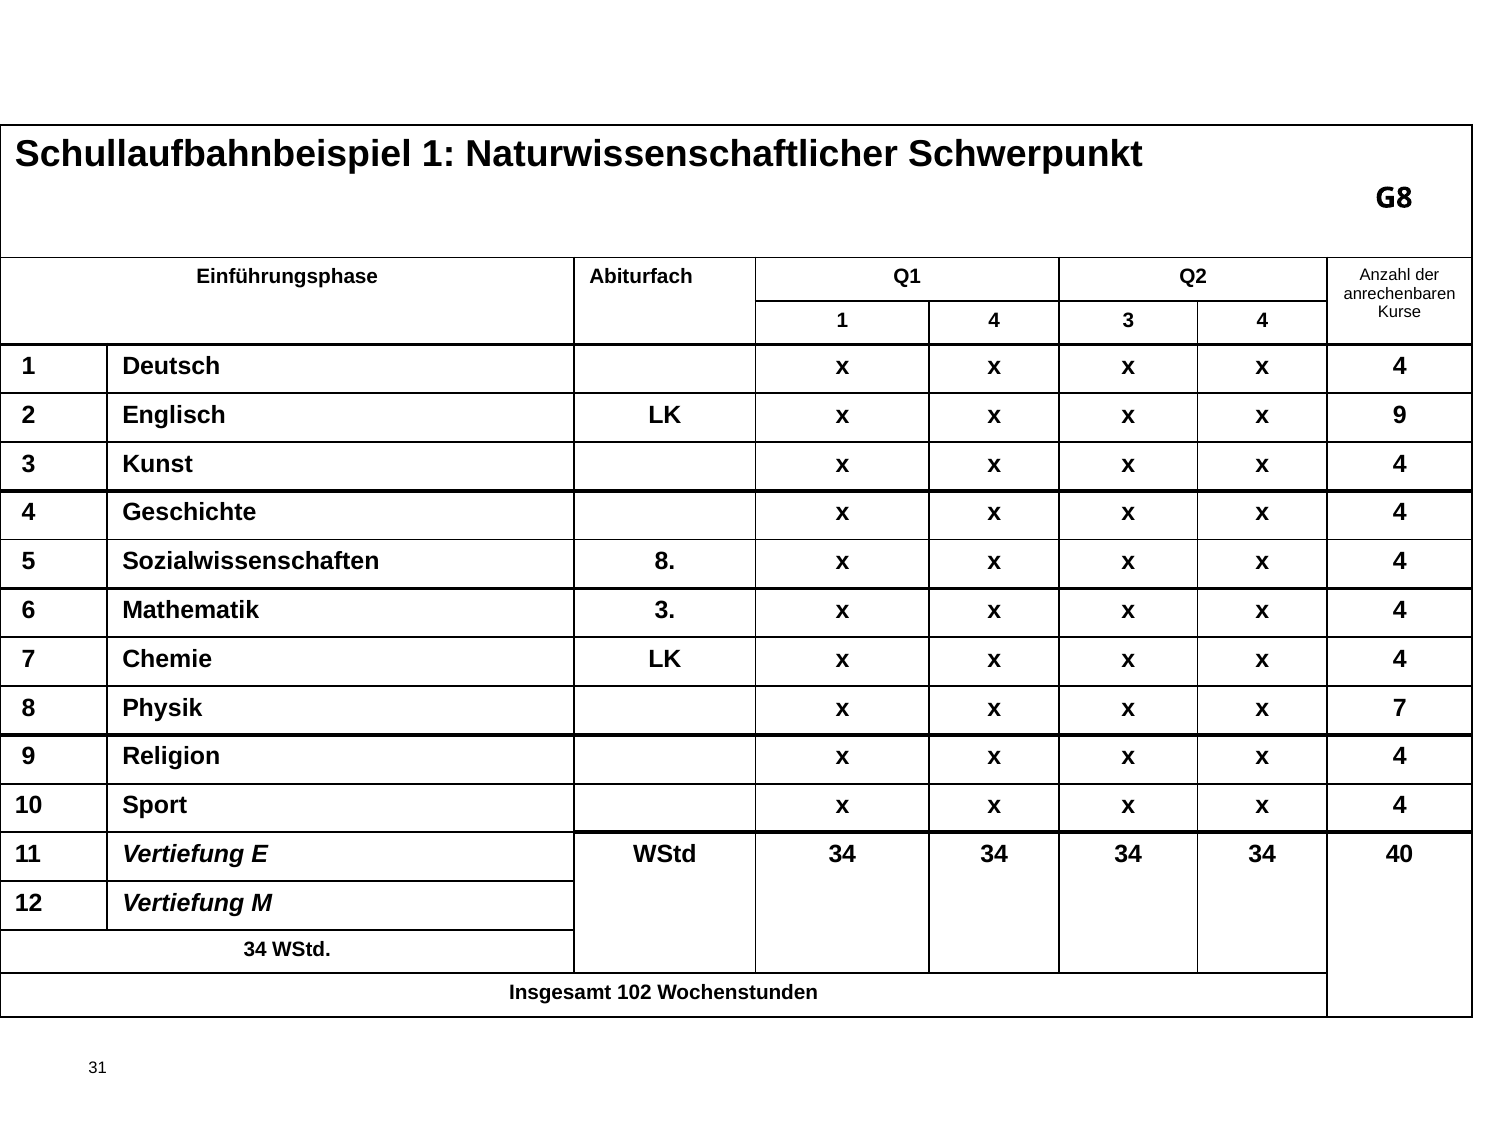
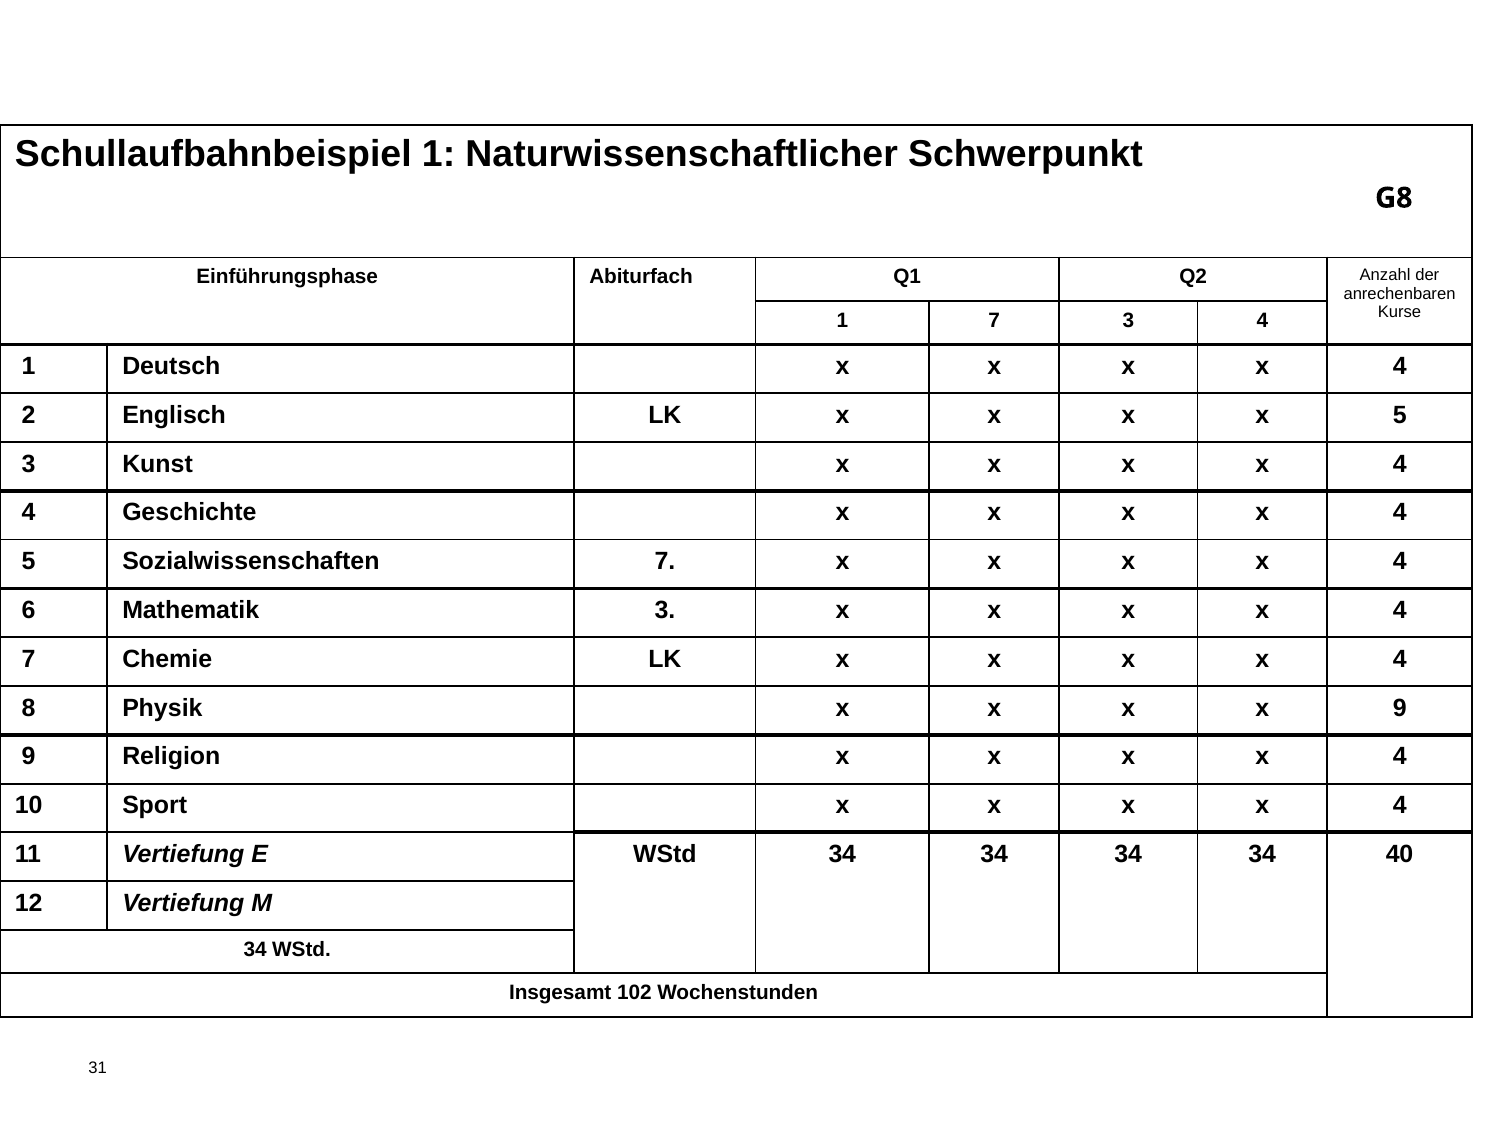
1 4: 4 -> 7 (994, 320)
x 9: 9 -> 5 (1400, 415)
Sozialwissenschaften 8: 8 -> 7 (665, 561)
x 7: 7 -> 9 (1400, 708)
